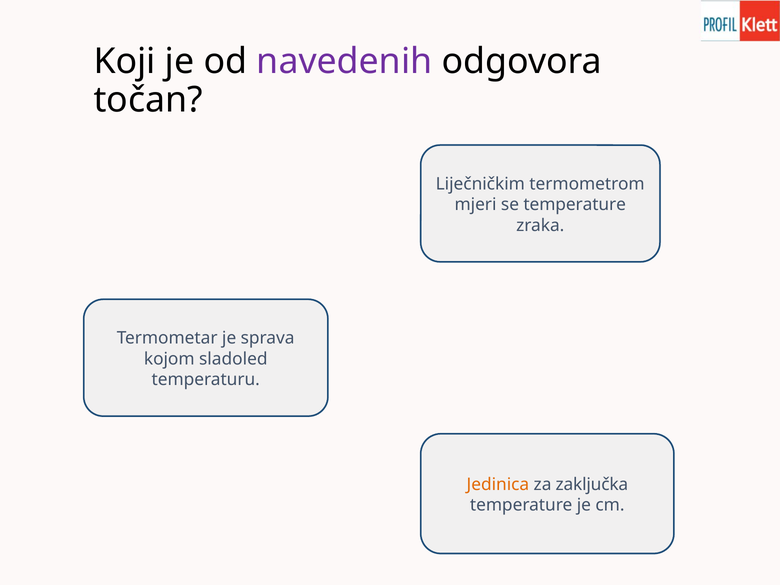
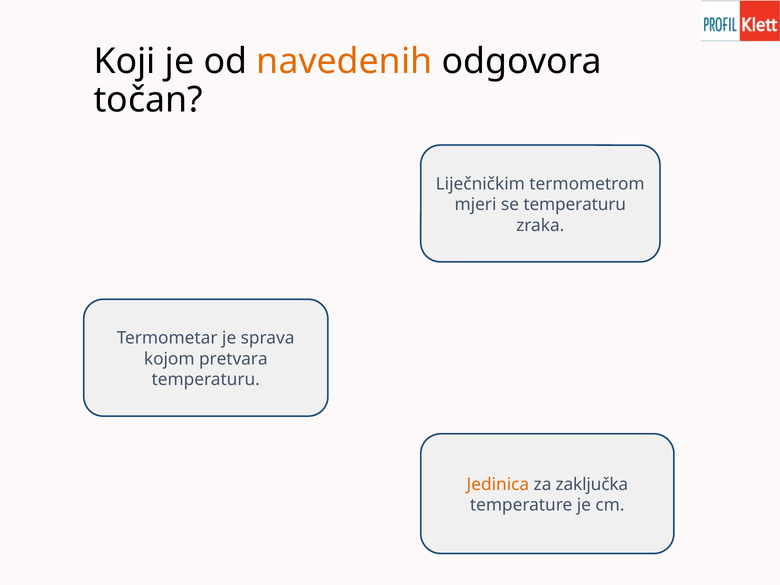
navedenih colour: purple -> orange (344, 62)
se temperature: temperature -> temperaturu (575, 205)
sladoled: sladoled -> pretvara (233, 359)
